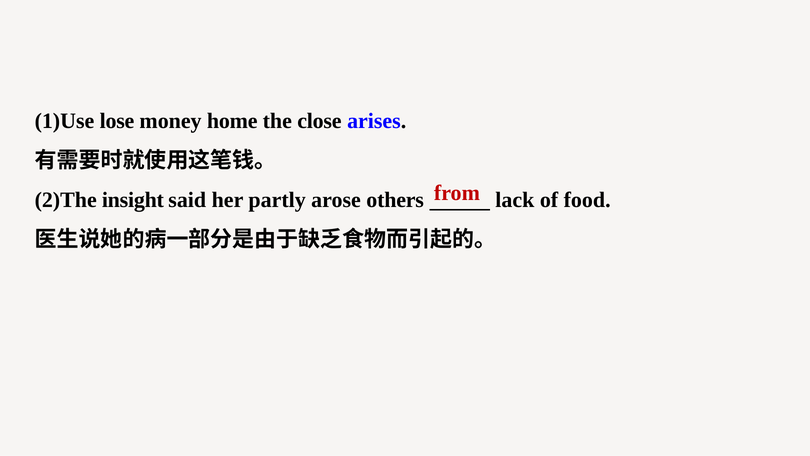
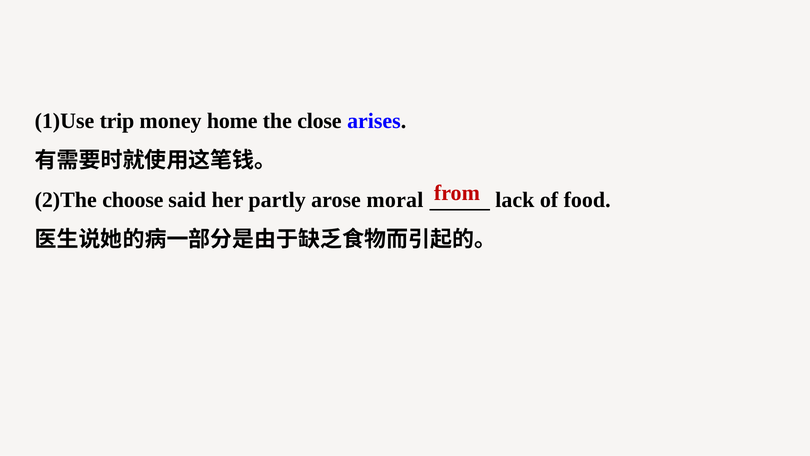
lose: lose -> trip (117, 121)
insight: insight -> choose (133, 200)
others: others -> moral (395, 200)
